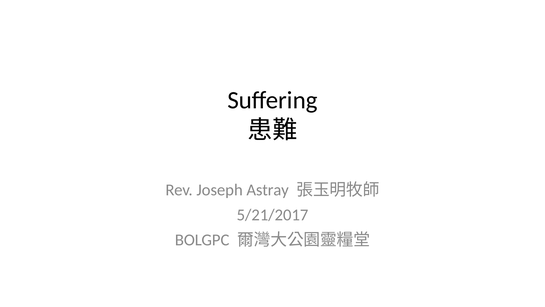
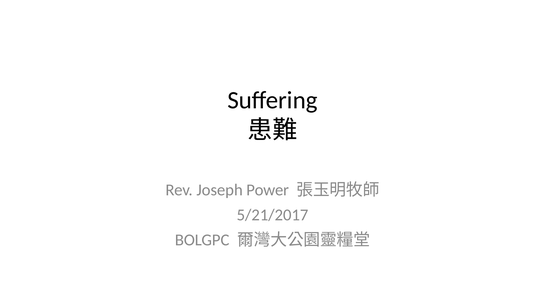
Astray: Astray -> Power (268, 190)
